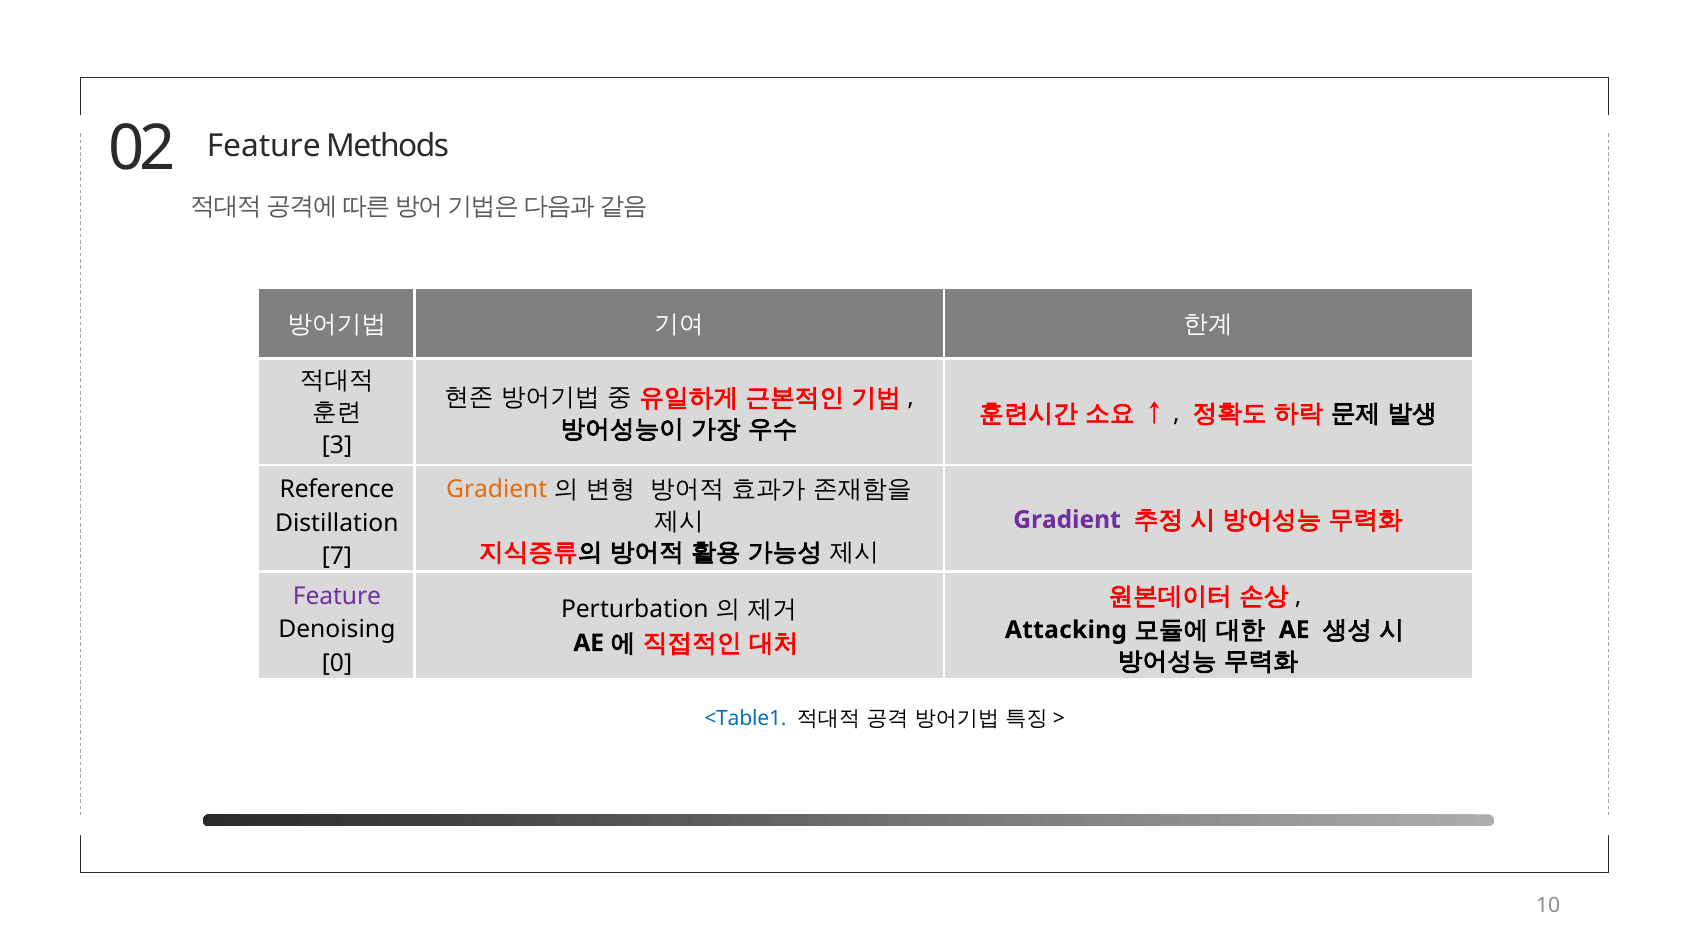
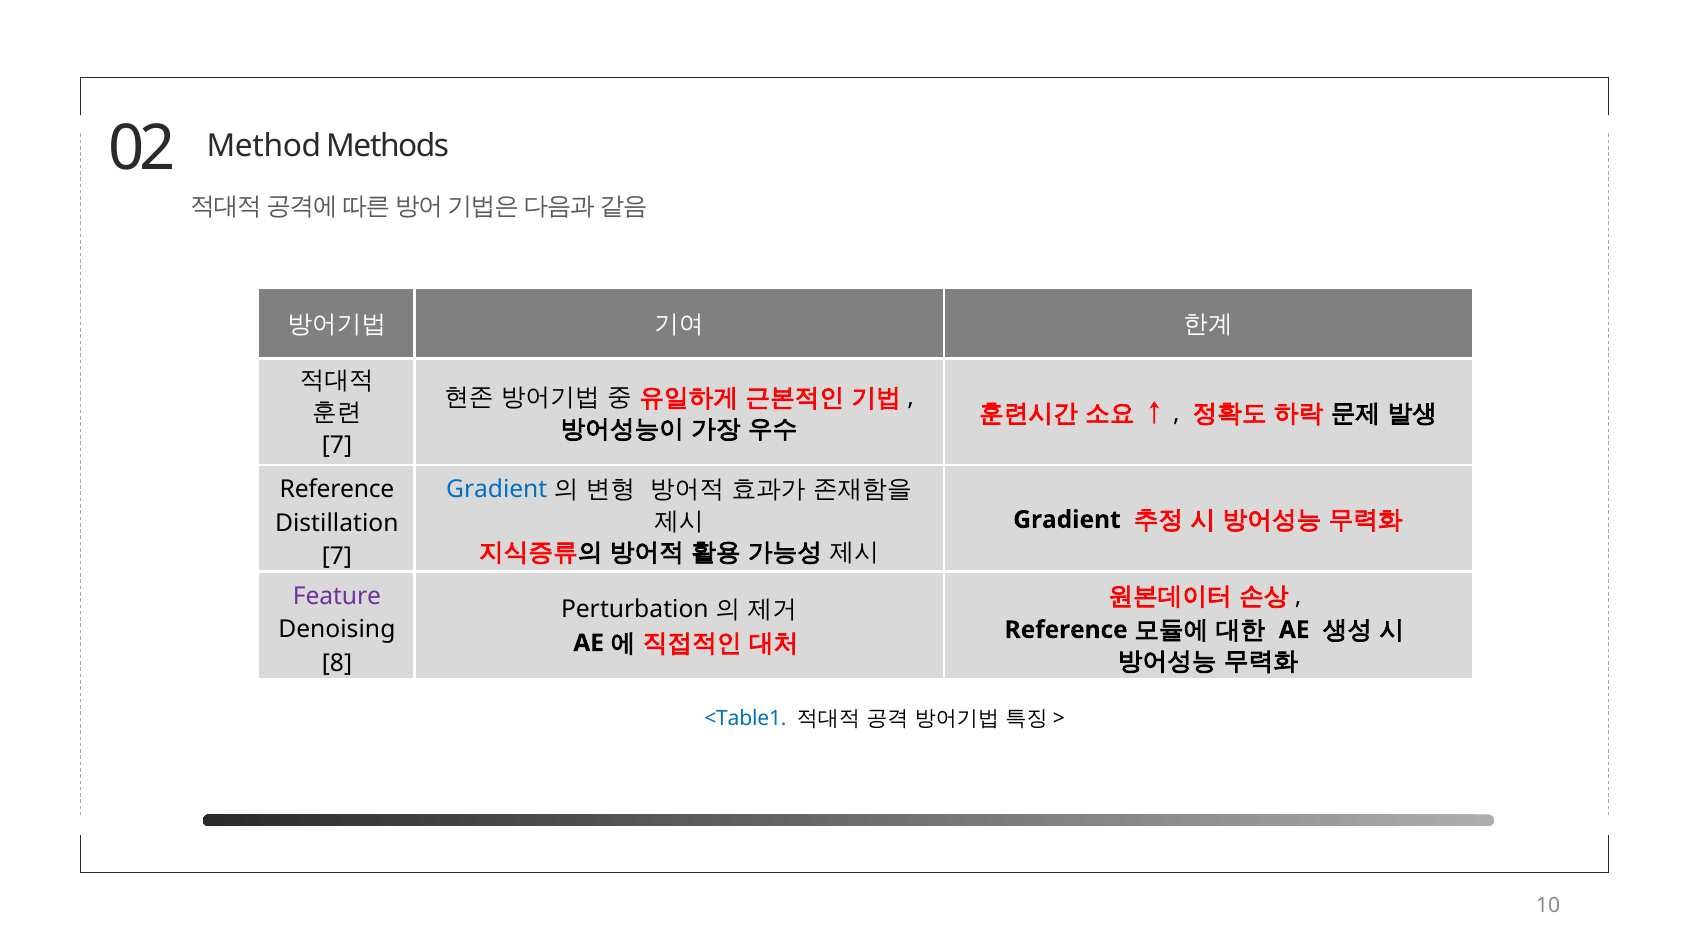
Feature: Feature -> Method (264, 146)
3: 3 -> 7 (337, 446)
Gradient colour: orange -> blue (497, 490)
Gradient colour: purple -> black (1067, 520)
Attacking: Attacking -> Reference (1066, 630)
0: 0 -> 8 (337, 663)
